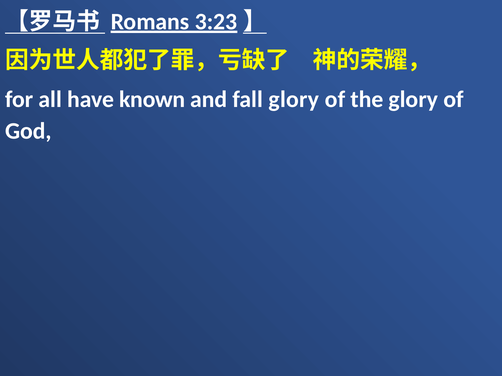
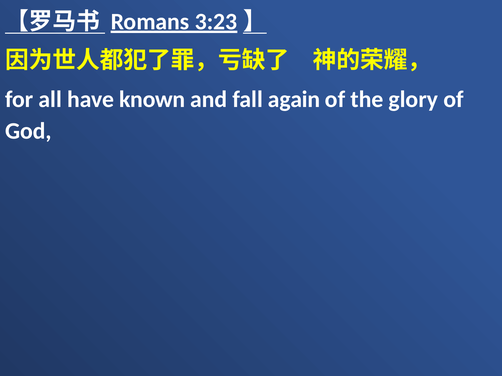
fall glory: glory -> again (294, 99)
